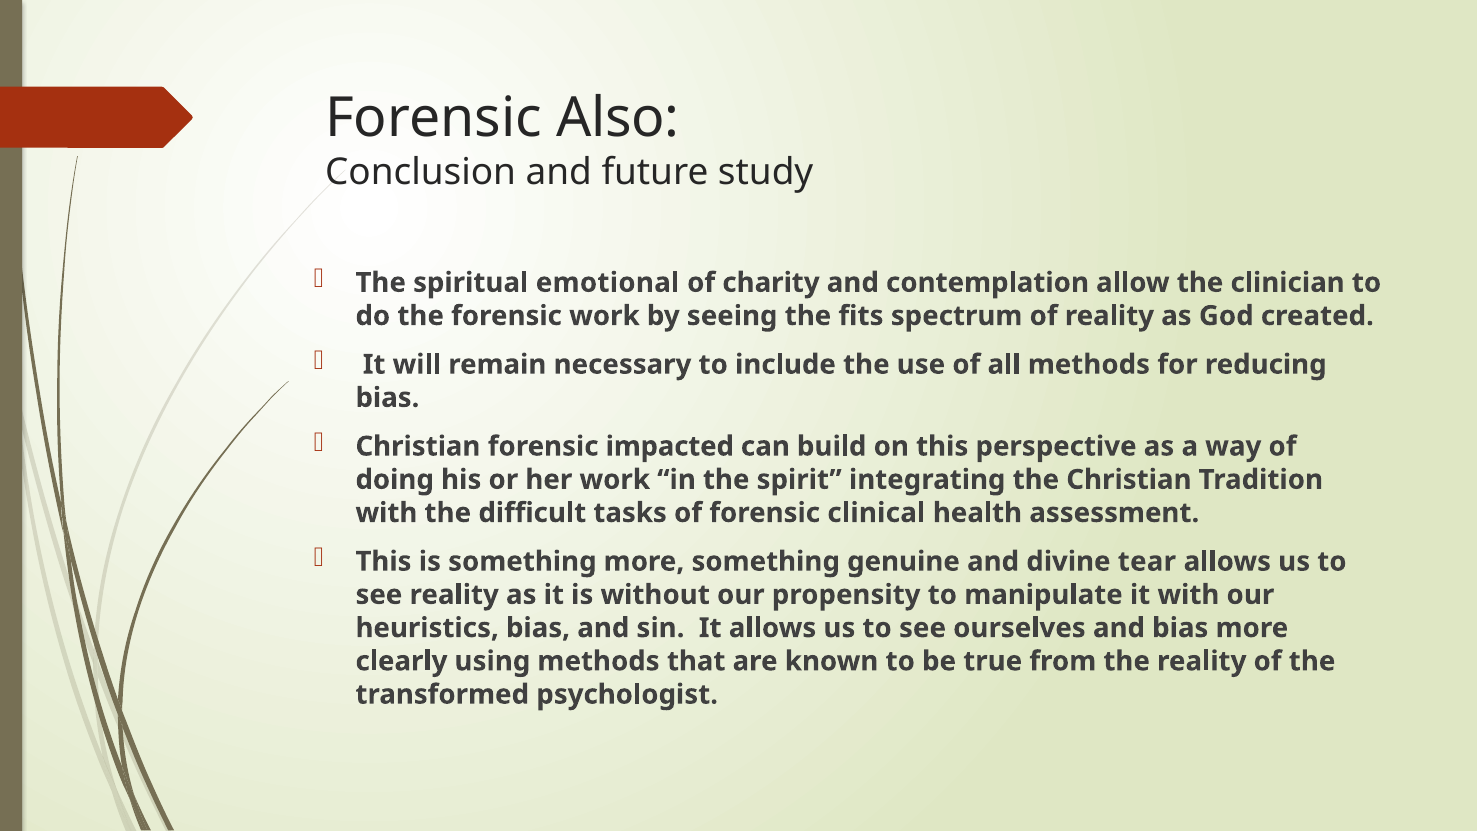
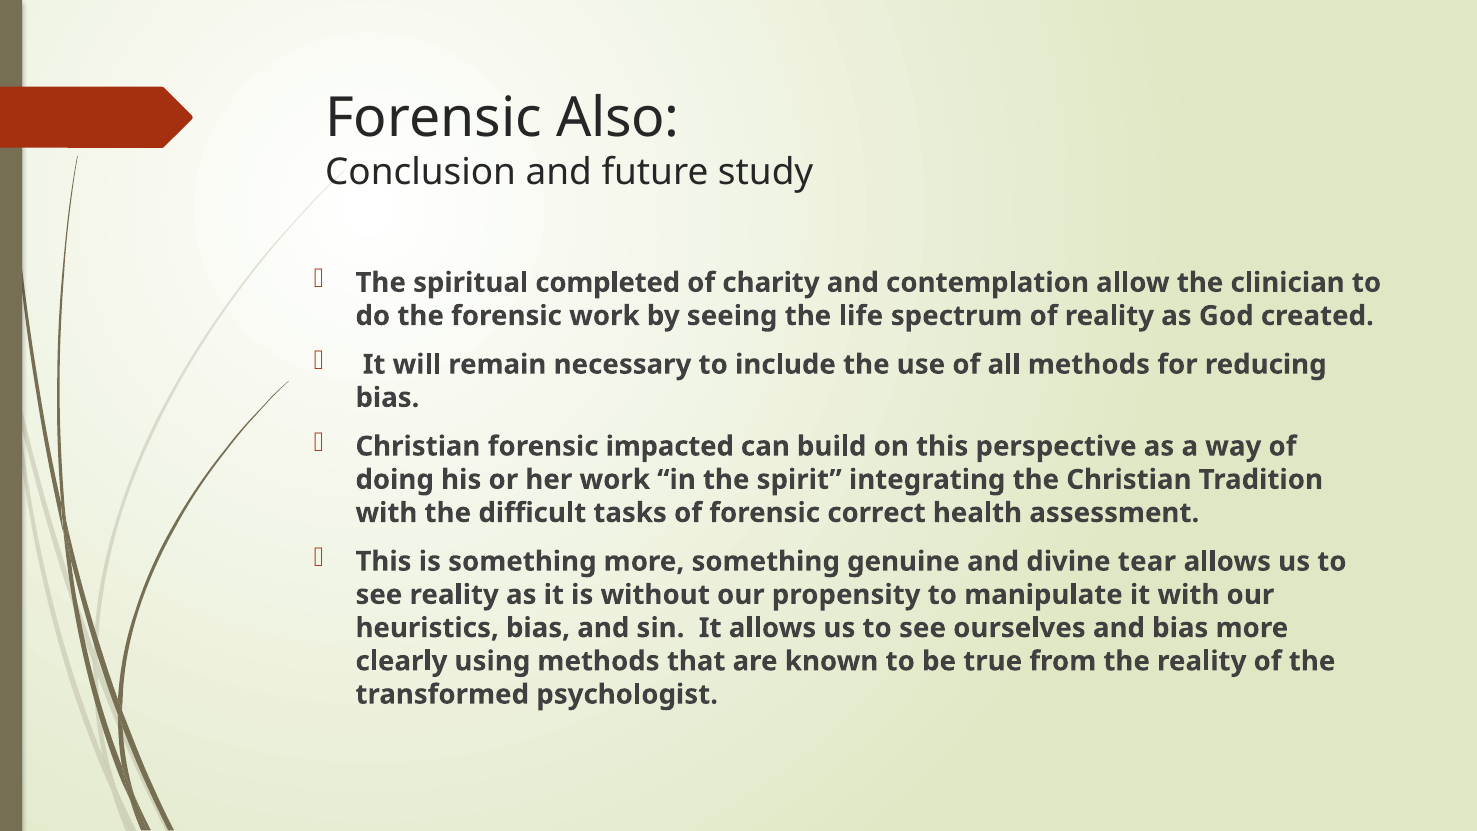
emotional: emotional -> completed (608, 283)
fits: fits -> life (861, 316)
clinical: clinical -> correct (877, 513)
